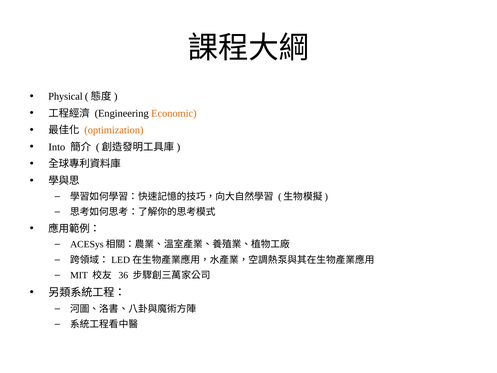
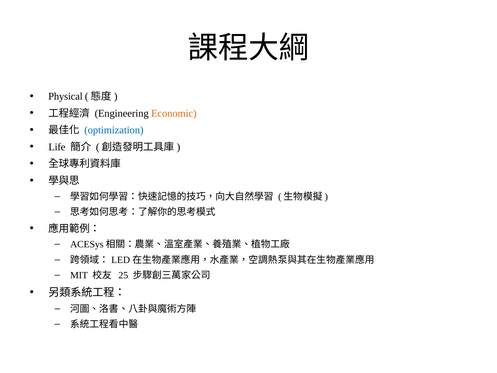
optimization colour: orange -> blue (114, 130)
Into: Into -> Life (57, 147)
36: 36 -> 25 (123, 275)
